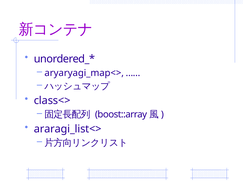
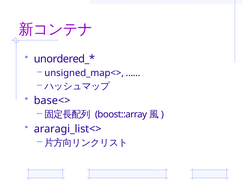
aryaryagi_map<>: aryaryagi_map<> -> unsigned_map<> (84, 73)
class<>: class<> -> base<> (52, 101)
